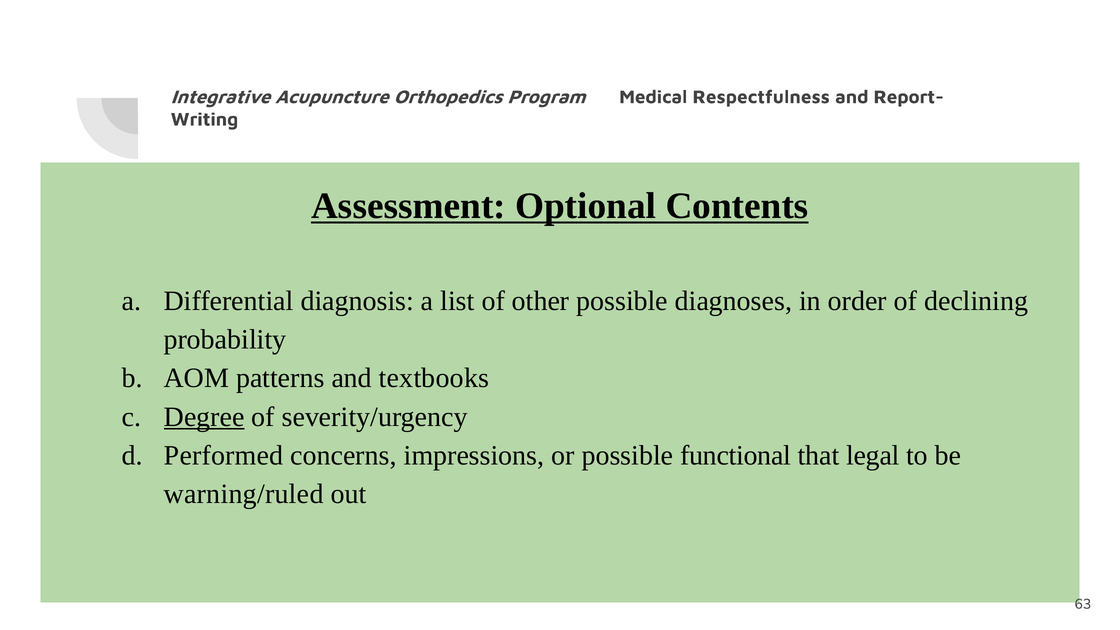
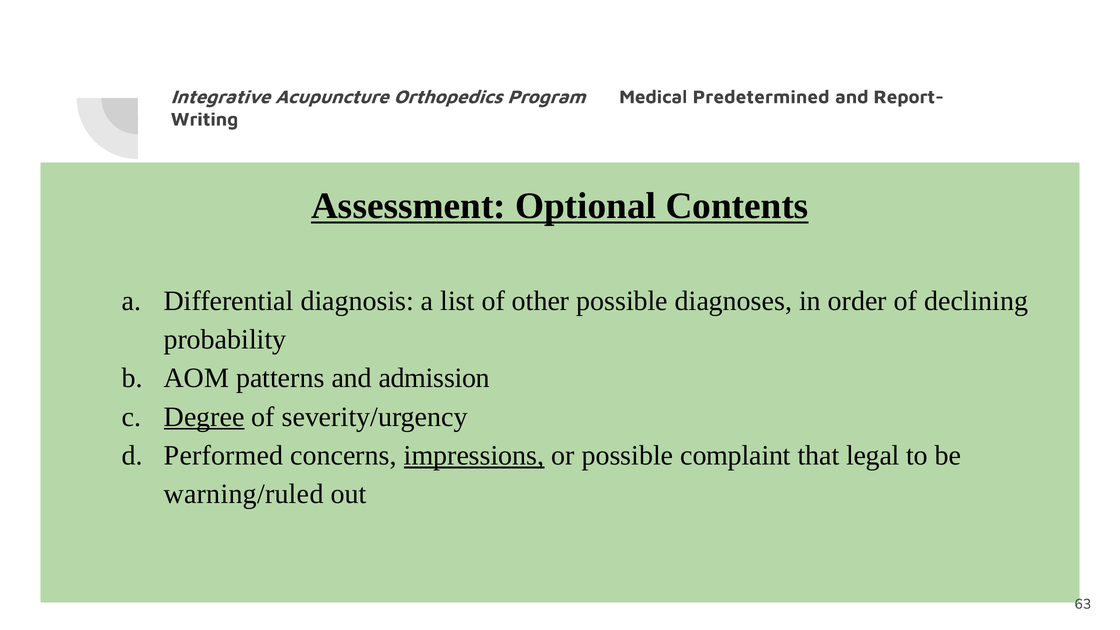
Respectfulness: Respectfulness -> Predetermined (761, 97)
textbooks: textbooks -> admission (434, 378)
impressions underline: none -> present (474, 455)
functional: functional -> complaint (735, 455)
